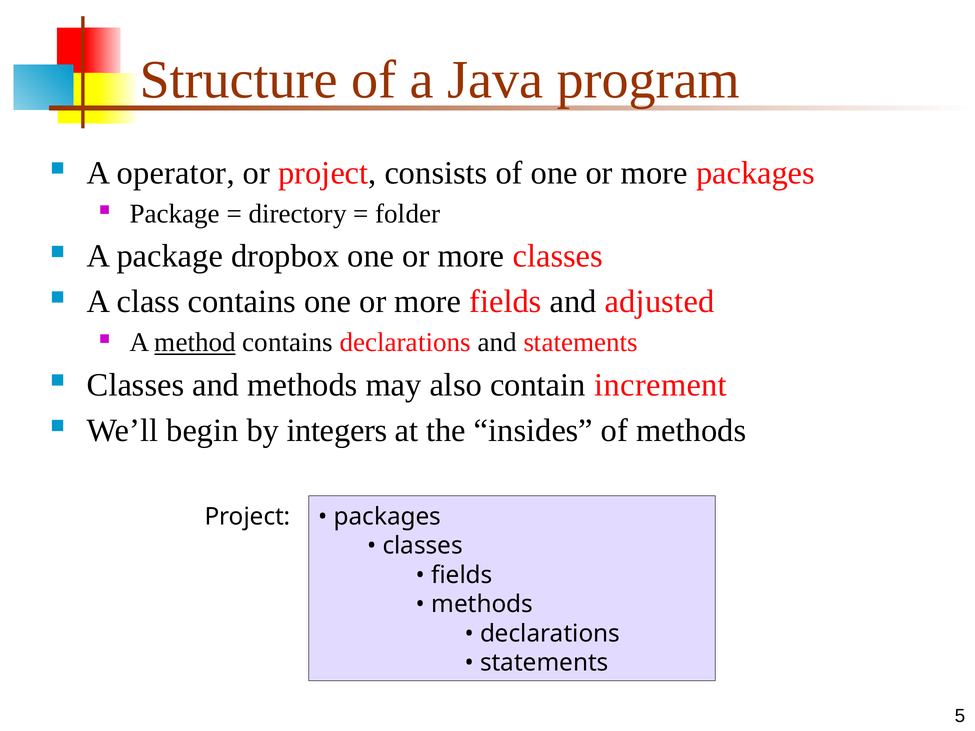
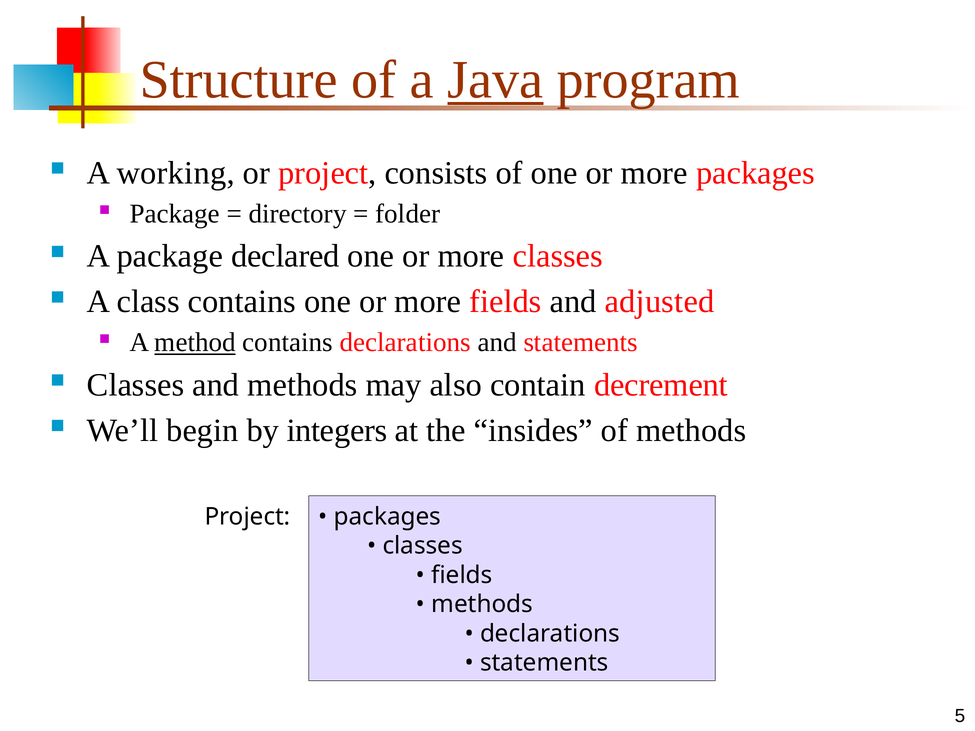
Java underline: none -> present (495, 80)
operator: operator -> working (176, 173)
dropbox: dropbox -> declared (285, 256)
increment: increment -> decrement (661, 385)
